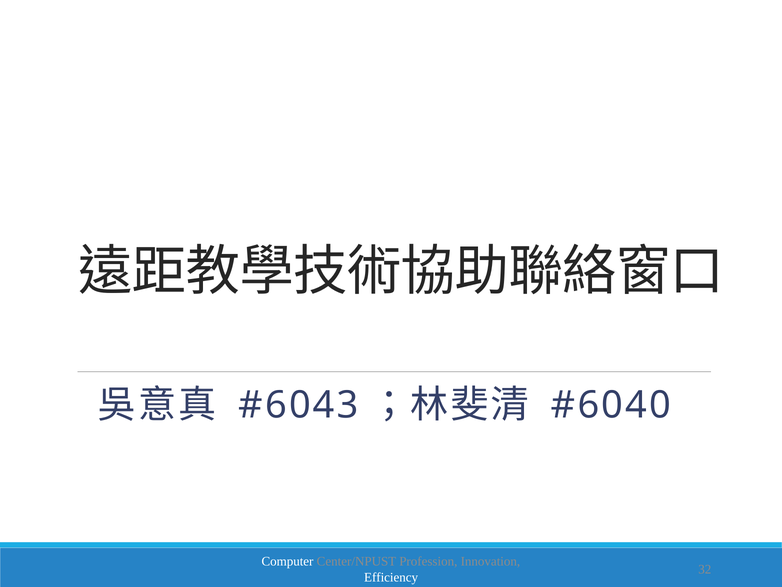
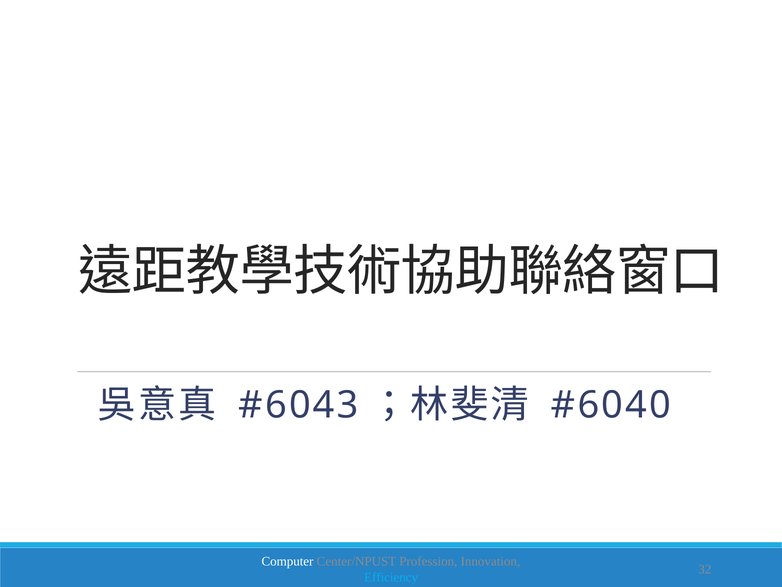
Efficiency colour: white -> light blue (391, 577)
